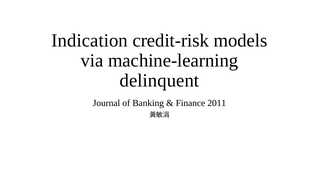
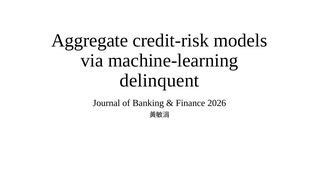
Indication: Indication -> Aggregate (90, 40)
2011: 2011 -> 2026 (217, 103)
